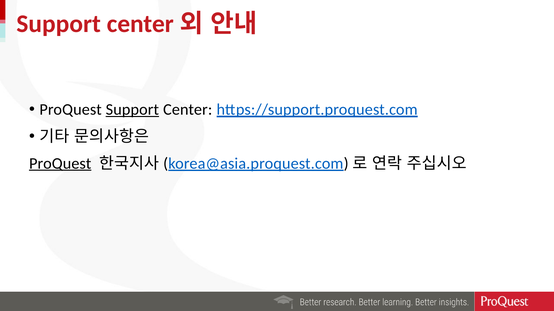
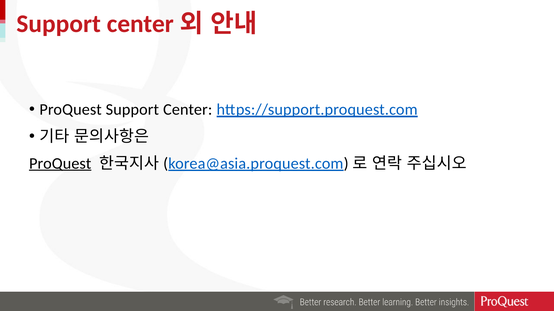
Support underline: present -> none (132, 110)
